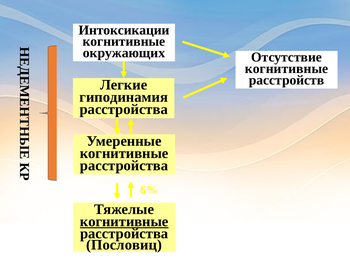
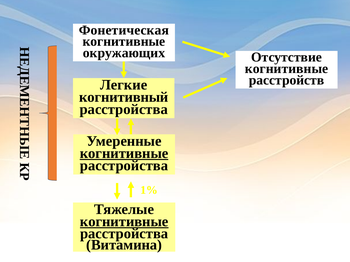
Интоксикации: Интоксикации -> Фонетическая (124, 30)
гиподинамия: гиподинамия -> когнитивный (124, 97)
когнитивные underline: none -> present (124, 154)
6%: 6% -> 1% (149, 190)
Пословиц: Пословиц -> Витамина (124, 245)
